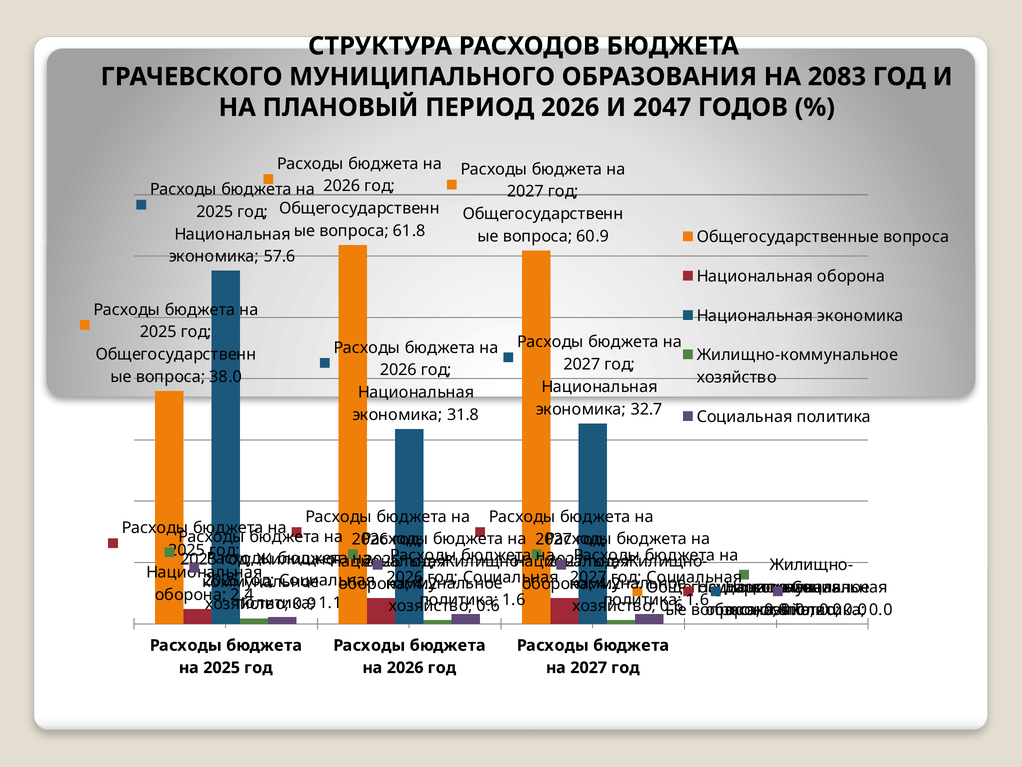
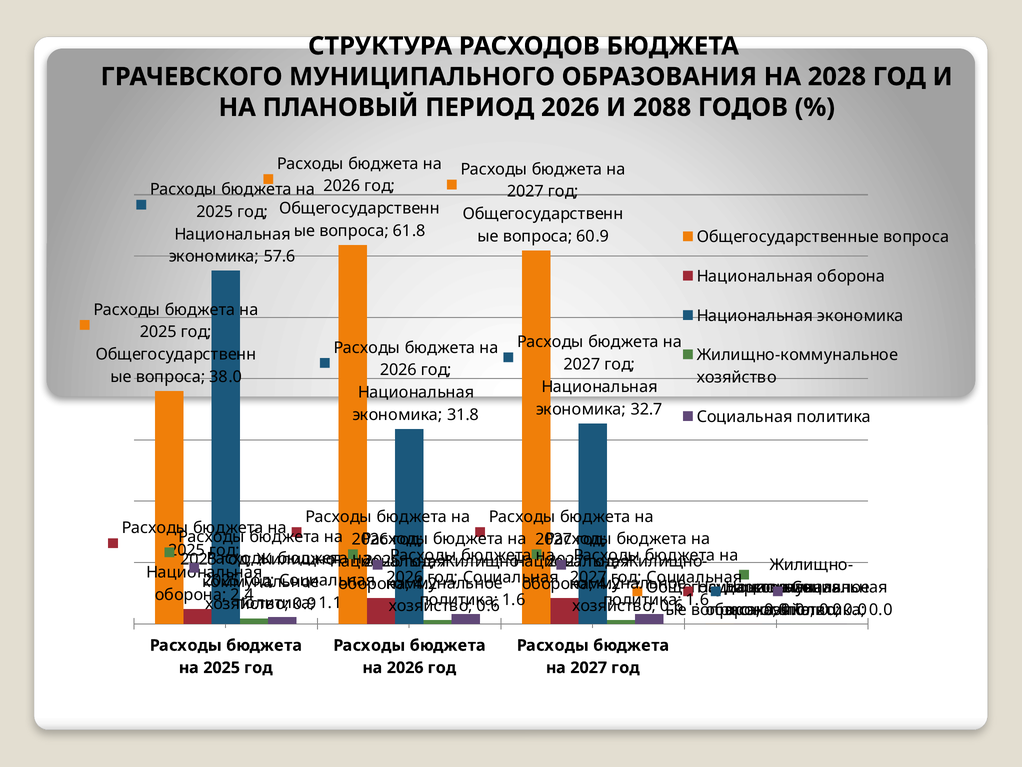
2083: 2083 -> 2028 (837, 77)
2047: 2047 -> 2088 (662, 107)
